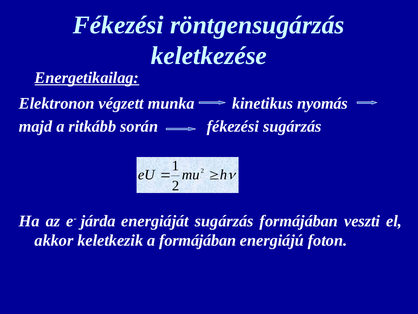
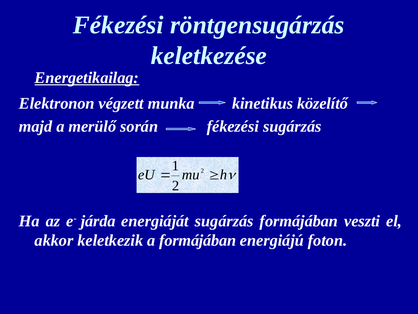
nyomás: nyomás -> közelítő (323, 103)
ritkább: ritkább -> merülő (92, 126)
